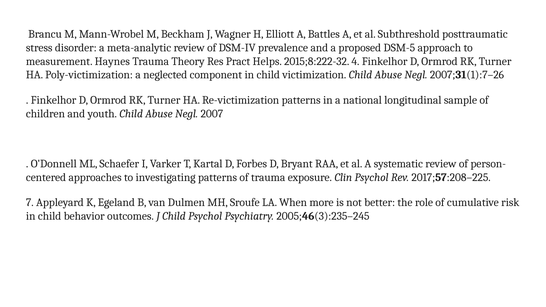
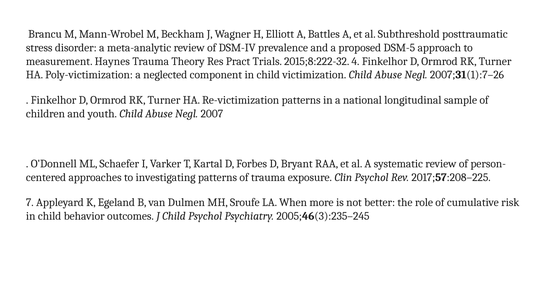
Helps: Helps -> Trials (267, 61)
